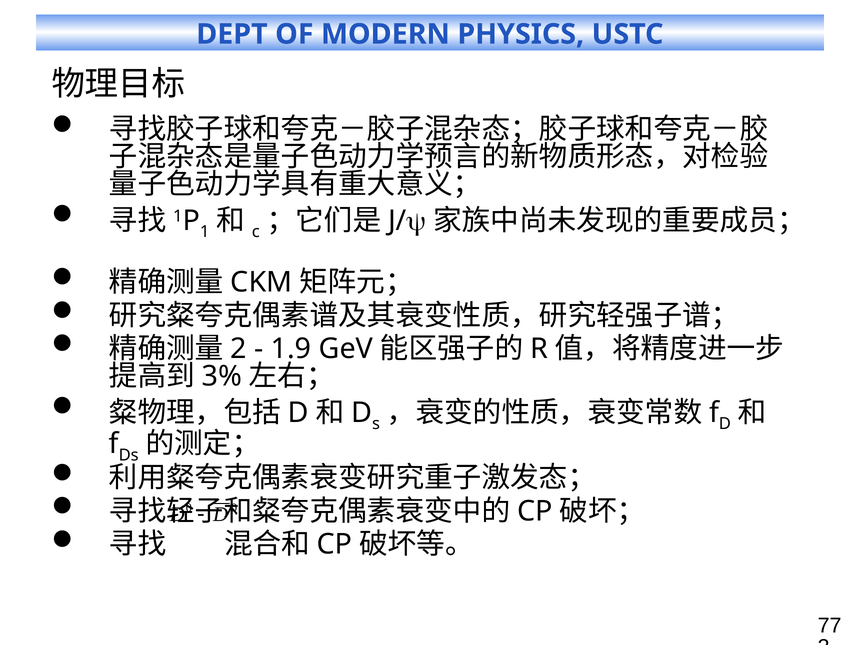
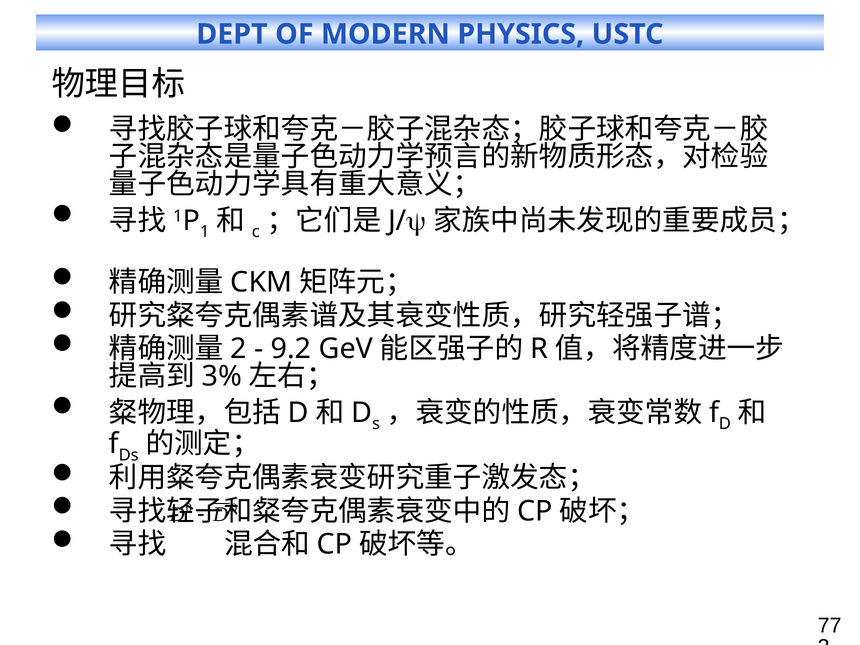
1.9: 1.9 -> 9.2 (291, 349)
